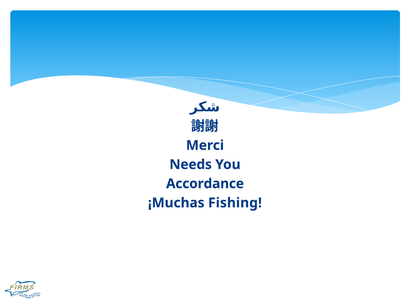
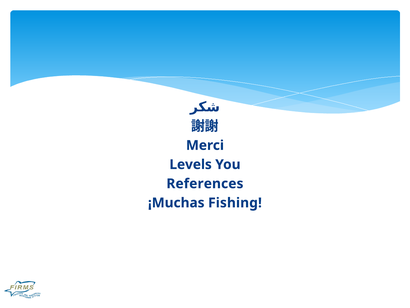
Needs: Needs -> Levels (191, 164)
Accordance: Accordance -> References (205, 183)
